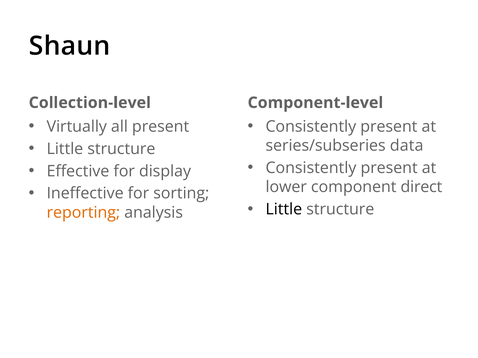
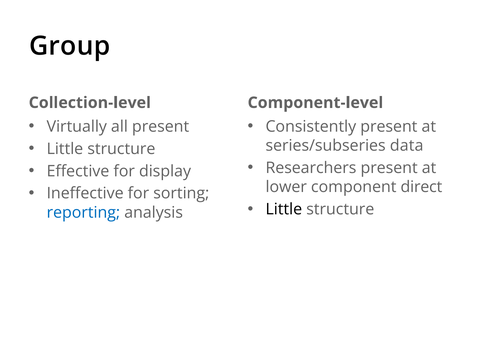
Shaun: Shaun -> Group (70, 46)
Consistently: Consistently -> Researchers (311, 168)
reporting colour: orange -> blue (83, 213)
